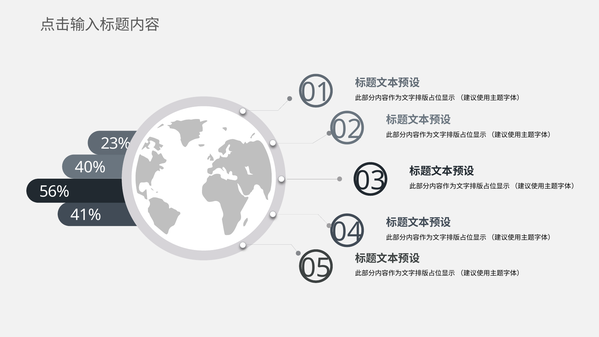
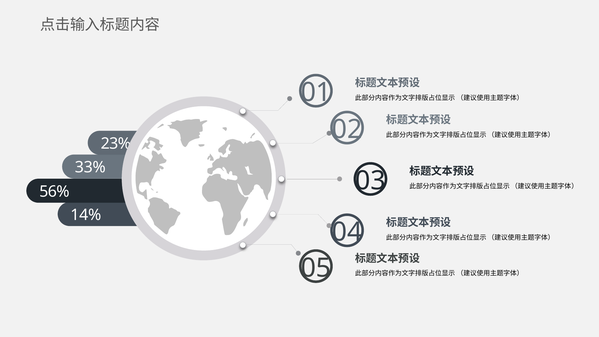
40%: 40% -> 33% (90, 167)
41%: 41% -> 14% (86, 215)
